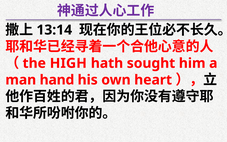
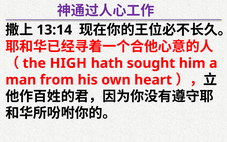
hand: hand -> from (57, 80)
